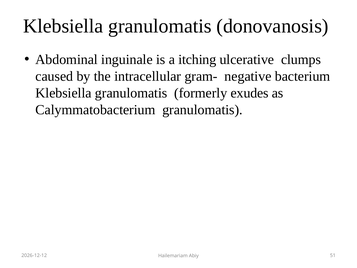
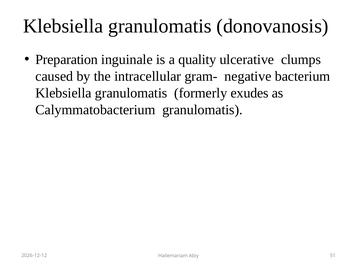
Abdominal: Abdominal -> Preparation (67, 60)
itching: itching -> quality (197, 60)
